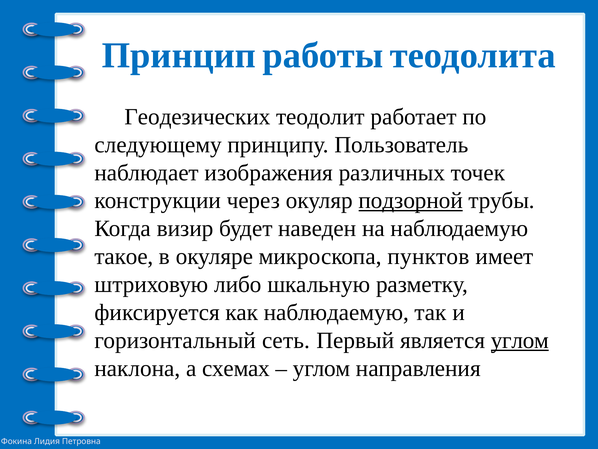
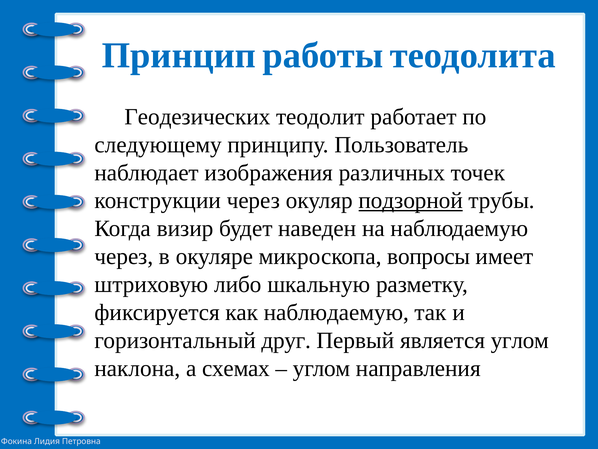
такое: такое -> через (124, 256)
пунктов: пунктов -> вопросы (429, 256)
сеть: сеть -> друг (286, 340)
углом underline: present -> none (520, 340)
